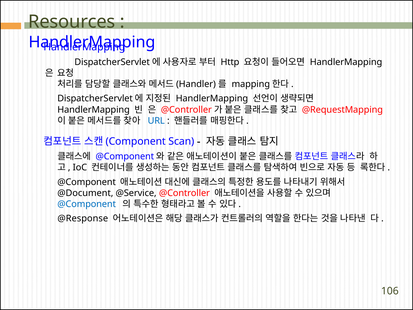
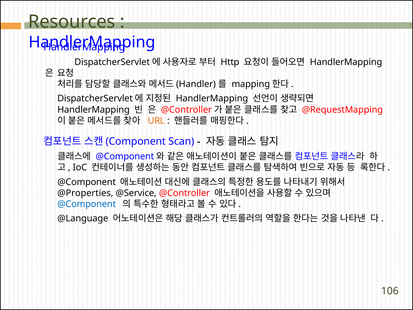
URL colour: blue -> orange (156, 121)
@Document: @Document -> @Properties (85, 193)
@Response: @Response -> @Language (83, 218)
